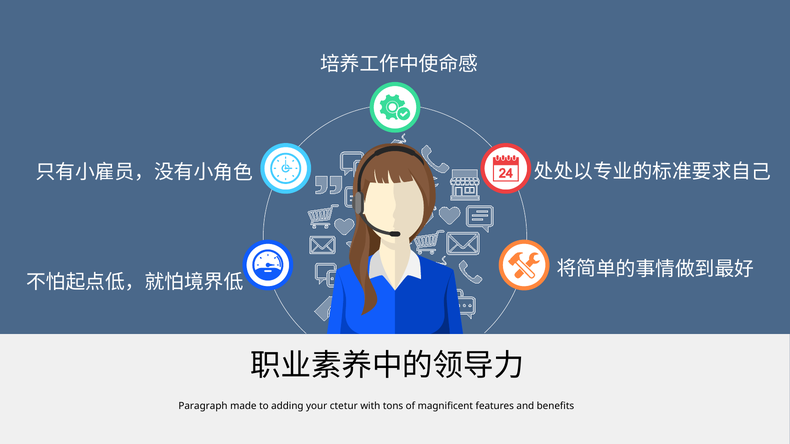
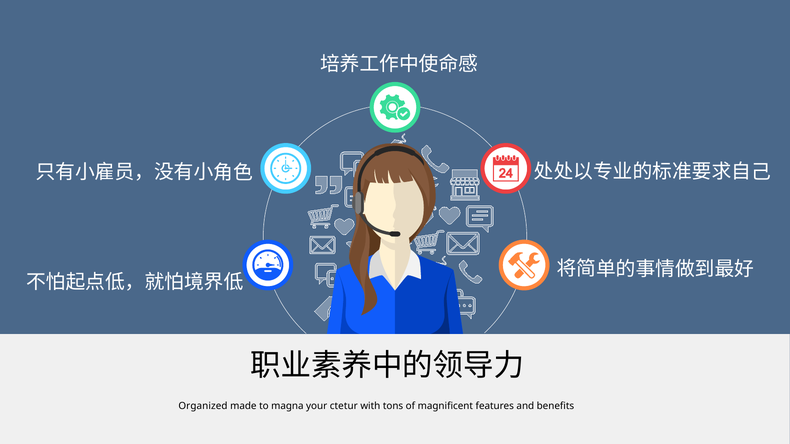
Paragraph: Paragraph -> Organized (203, 406)
adding: adding -> magna (287, 406)
